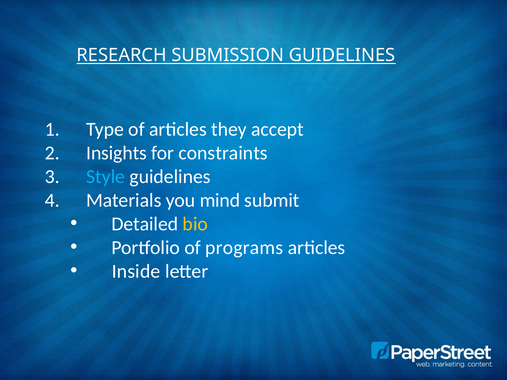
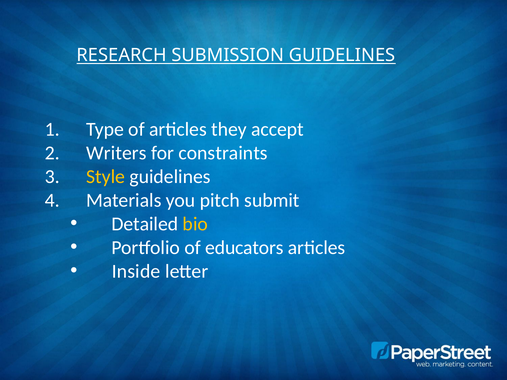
Insights: Insights -> Writers (116, 153)
Style colour: light blue -> yellow (106, 177)
mind: mind -> pitch (220, 200)
programs: programs -> educators (244, 248)
